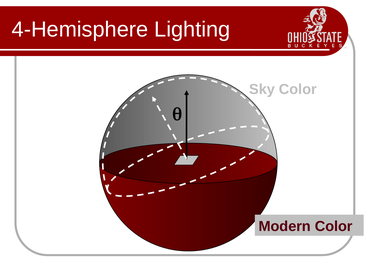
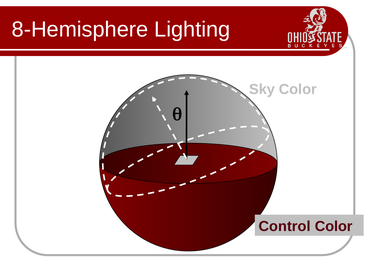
4-Hemisphere: 4-Hemisphere -> 8-Hemisphere (80, 29)
Modern: Modern -> Control (285, 226)
